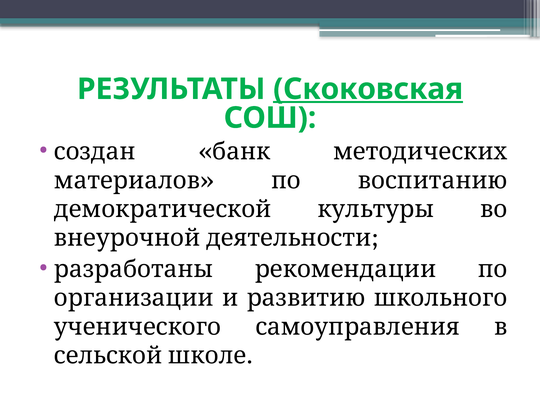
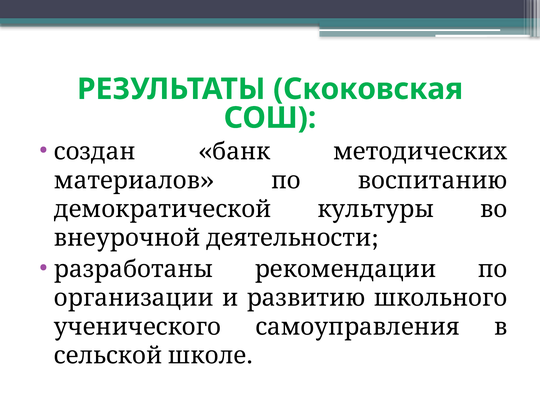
Скоковская underline: present -> none (368, 89)
